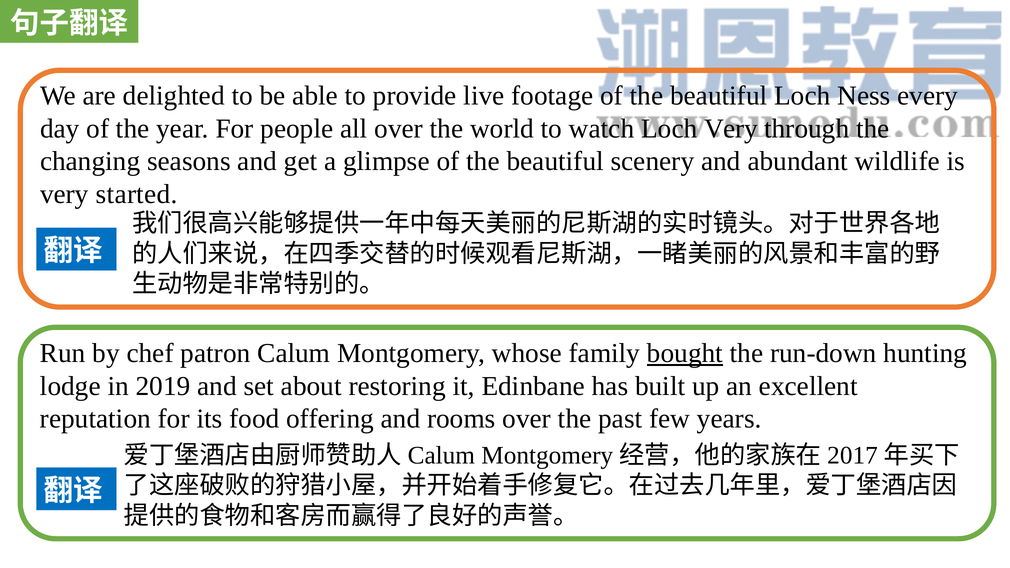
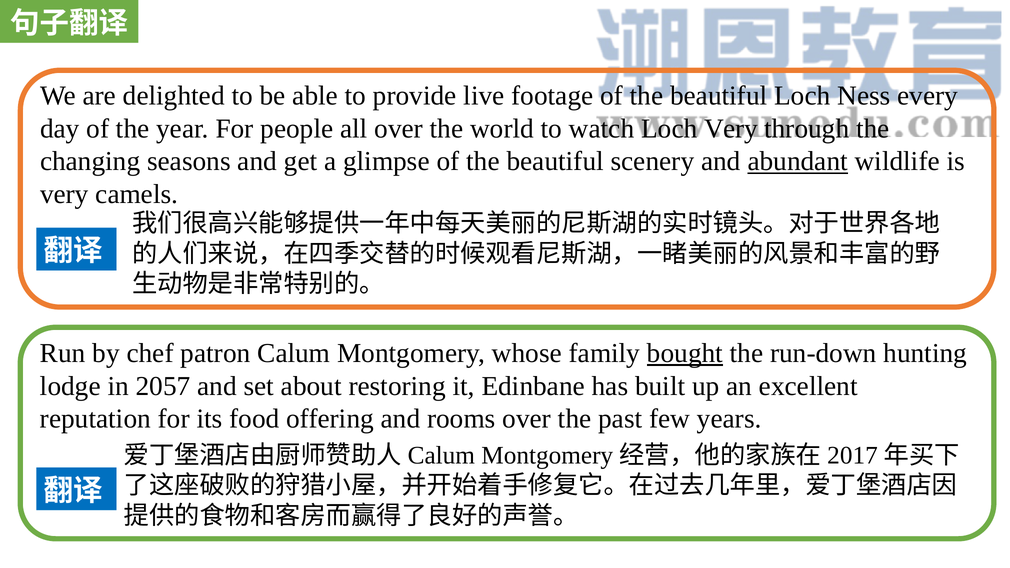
abundant underline: none -> present (798, 161)
started: started -> camels (137, 194)
2019: 2019 -> 2057 (163, 386)
